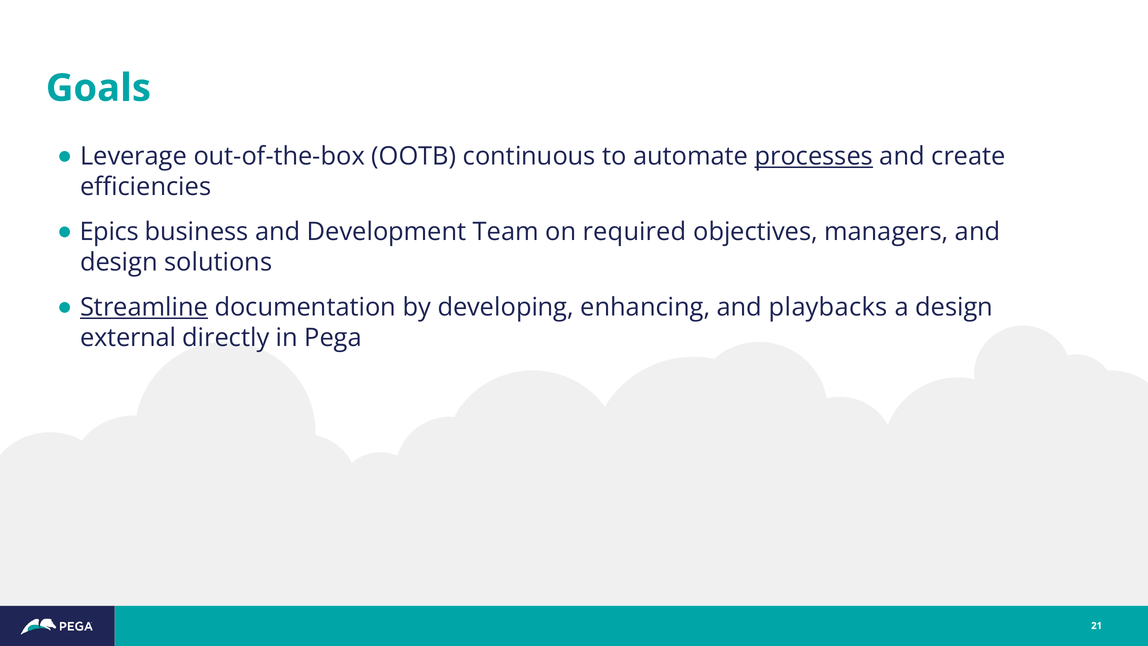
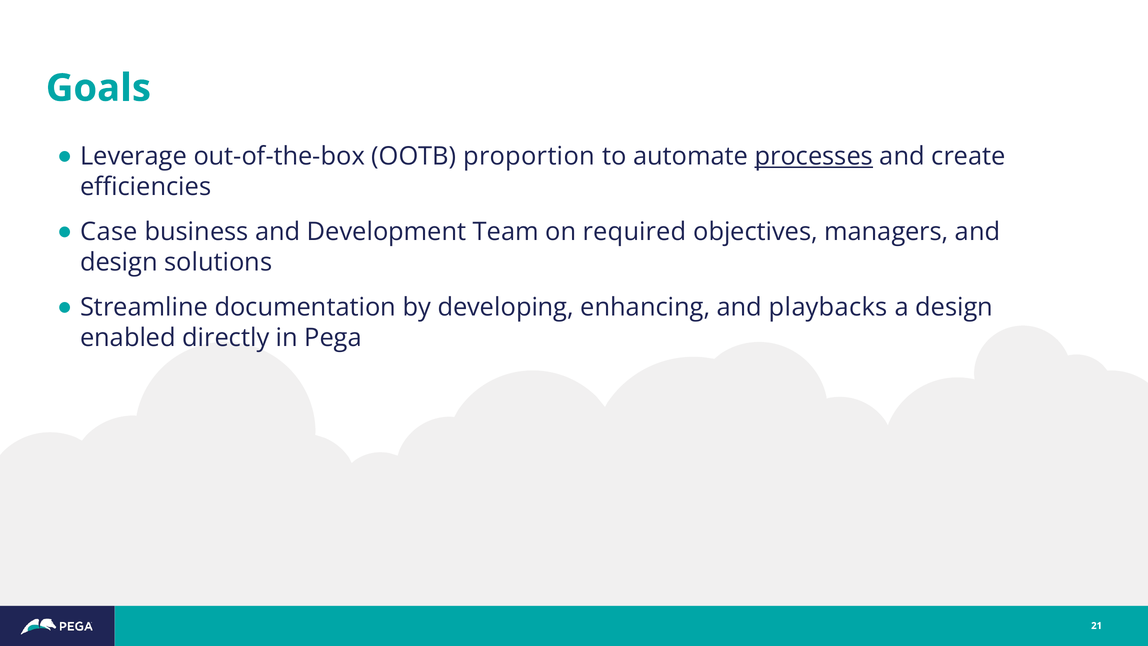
continuous: continuous -> proportion (529, 156)
Epics: Epics -> Case (109, 232)
Streamline underline: present -> none (144, 307)
external: external -> enabled (128, 338)
